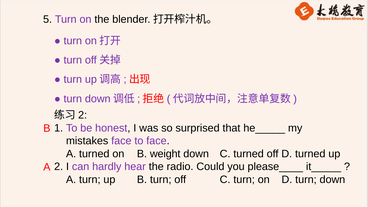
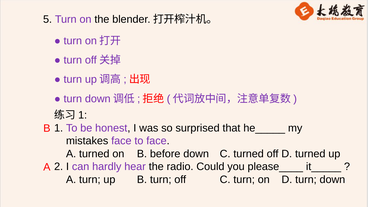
2: 2 -> 1 (83, 115)
weight: weight -> before (165, 154)
